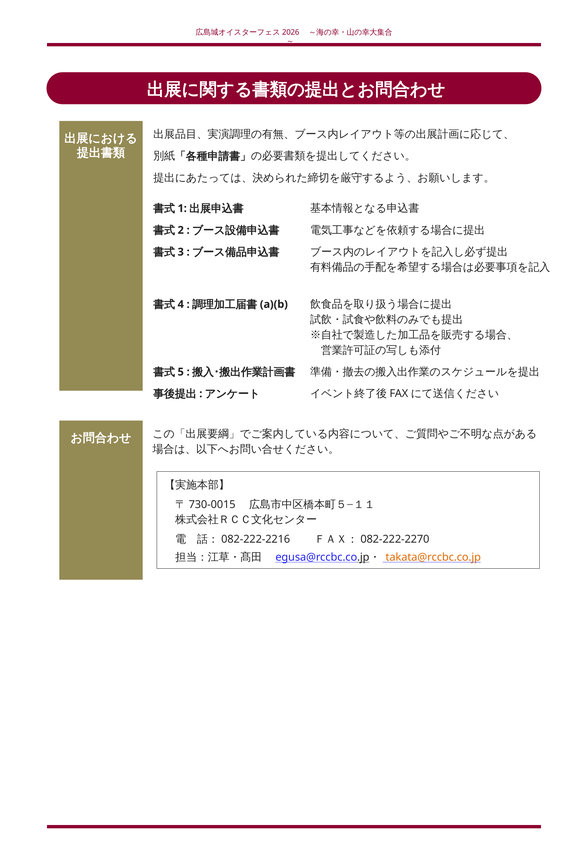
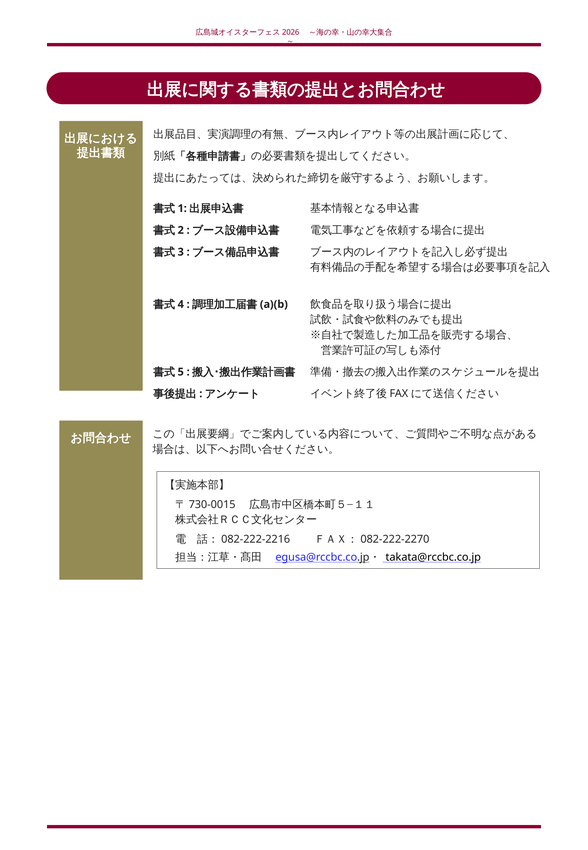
takata@rccbc.co.jp colour: orange -> black (433, 557)
